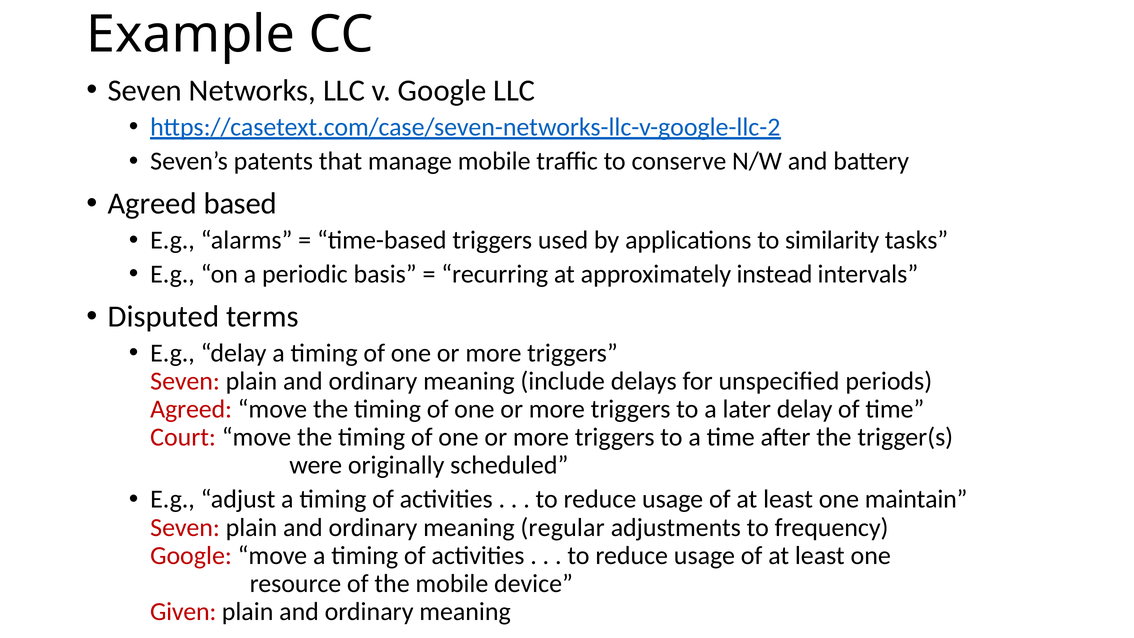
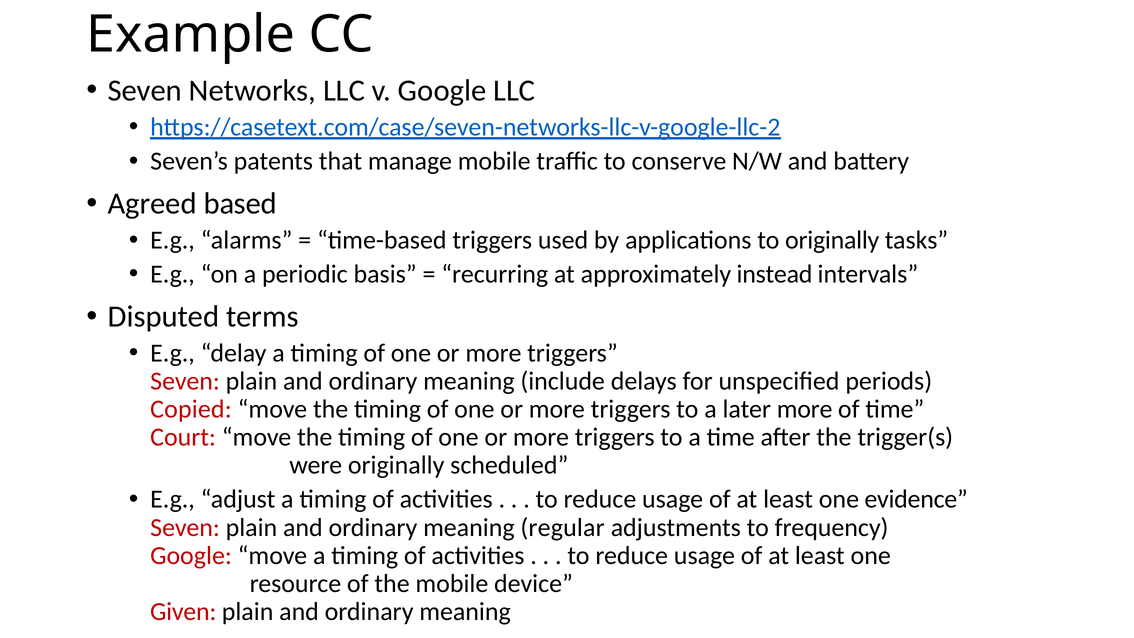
to similarity: similarity -> originally (832, 240)
Agreed: Agreed -> Copied (191, 409)
later delay: delay -> more (805, 409)
maintain: maintain -> evidence (916, 499)
